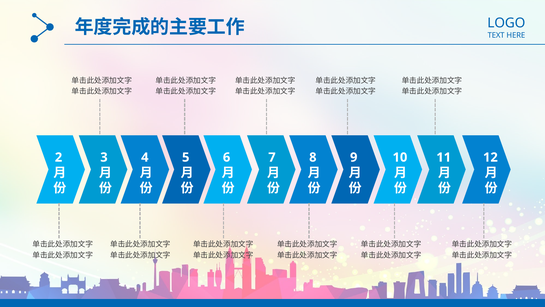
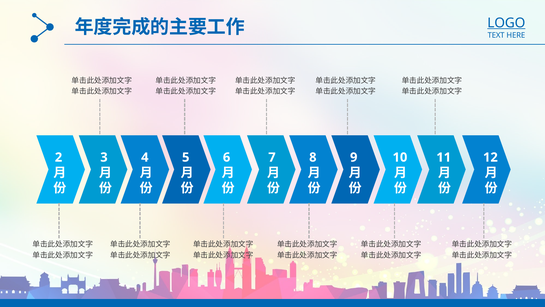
LOGO underline: none -> present (506, 23)
